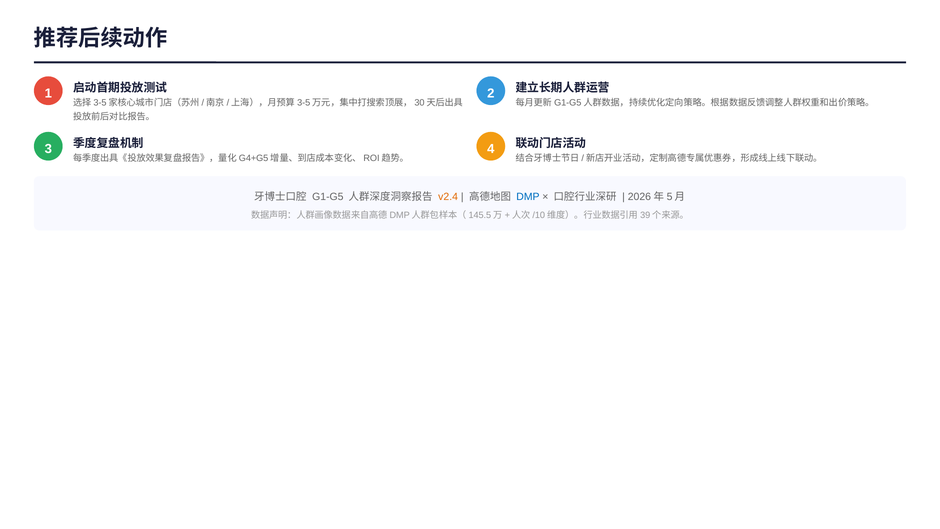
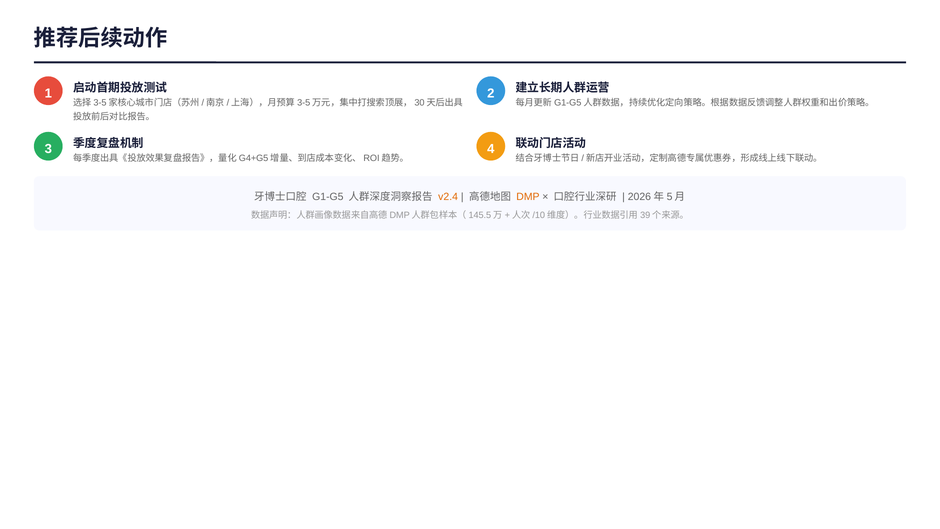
DMP colour: blue -> orange (528, 197)
